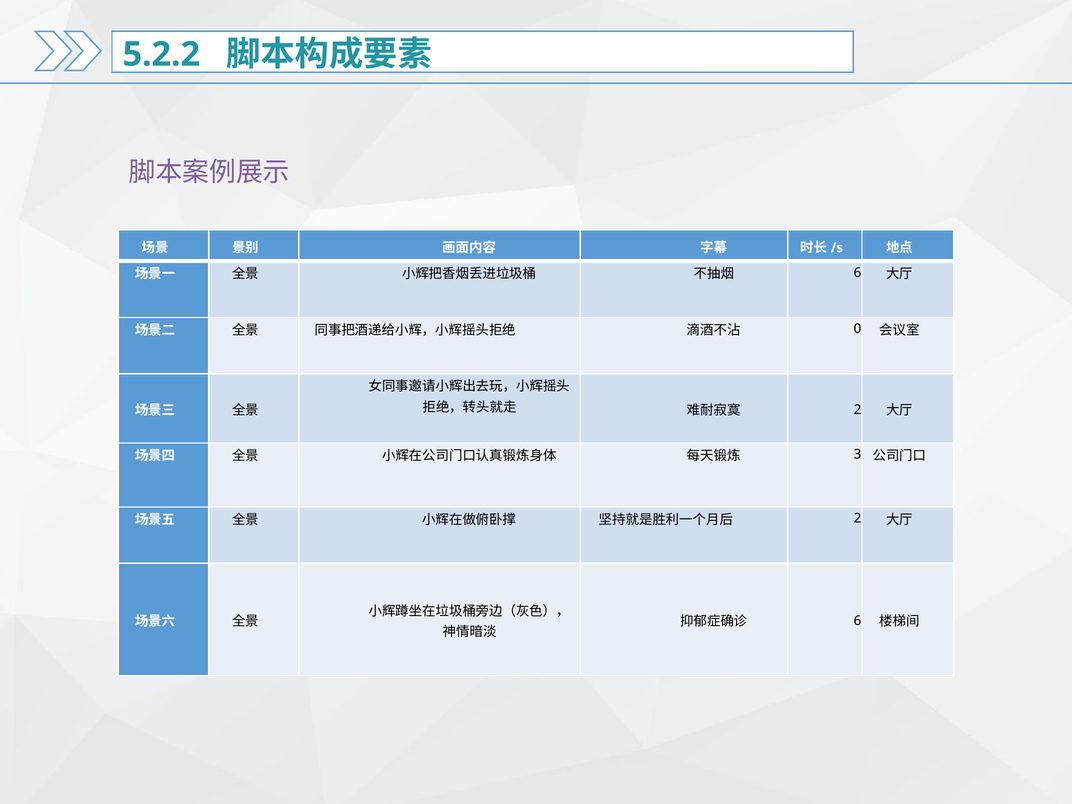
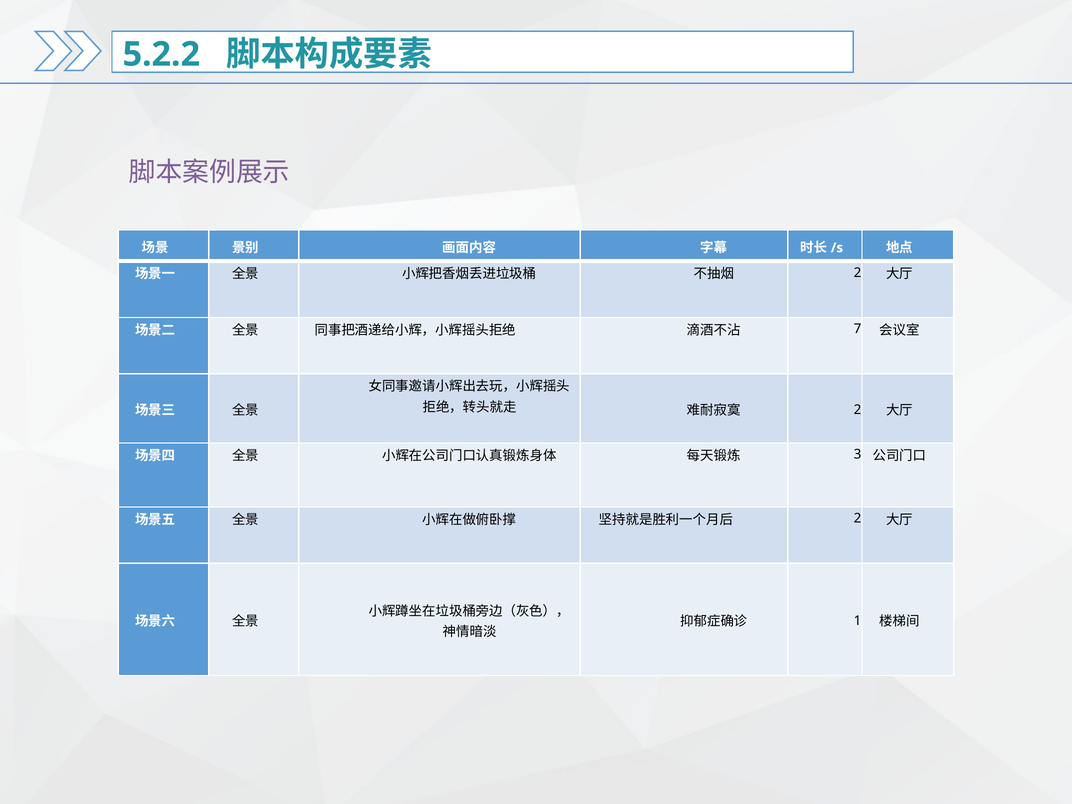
6: 6 -> 2 (858, 273)
0: 0 -> 7 (858, 329)
6: 6 -> 1 (858, 621)
